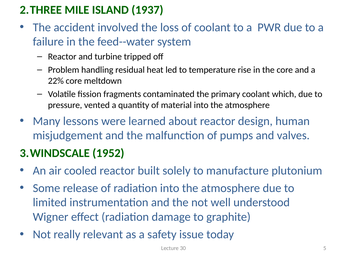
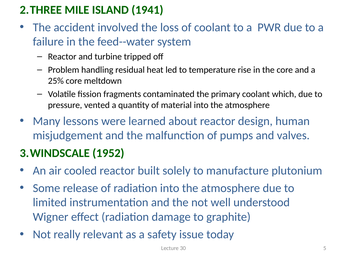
1937: 1937 -> 1941 (147, 10)
22%: 22% -> 25% (56, 81)
